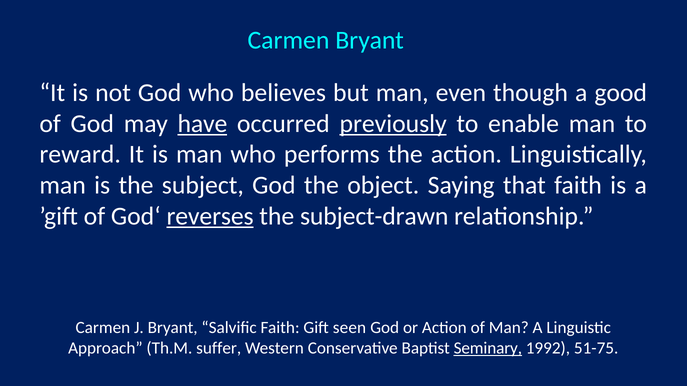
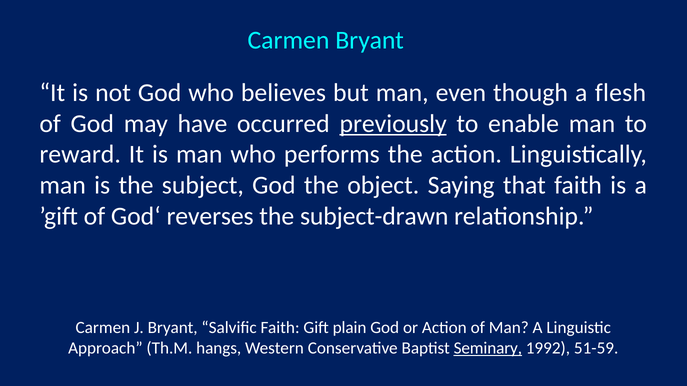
good: good -> flesh (620, 93)
have underline: present -> none (202, 124)
reverses underline: present -> none (210, 216)
seen: seen -> plain (350, 328)
suffer: suffer -> hangs (219, 349)
51-75: 51-75 -> 51-59 (596, 349)
